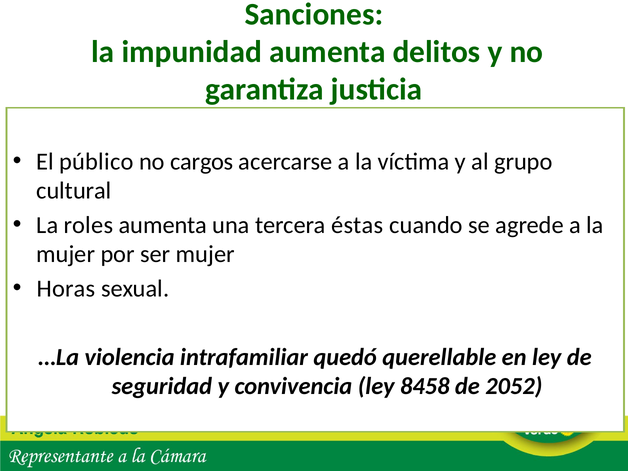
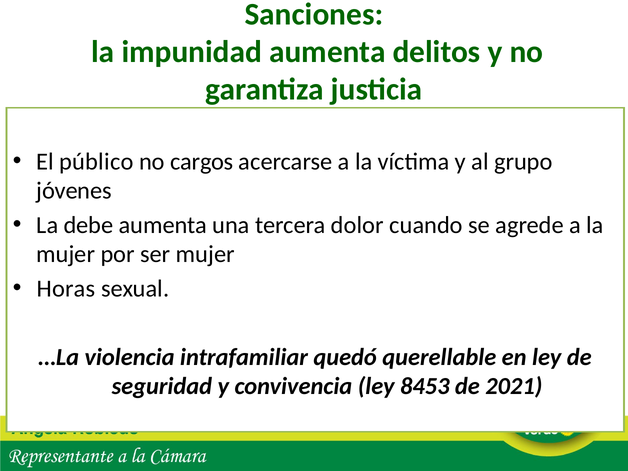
cultural: cultural -> jóvenes (74, 191)
roles: roles -> debe (89, 225)
éstas: éstas -> dolor (357, 225)
8458: 8458 -> 8453 (425, 386)
2052: 2052 -> 2021 (514, 386)
